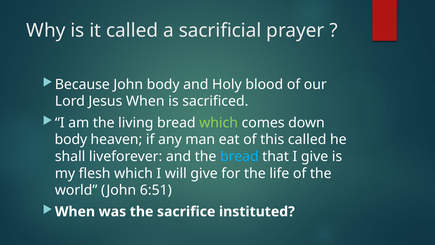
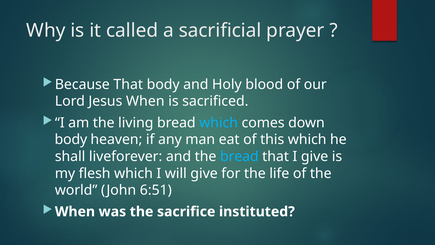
Because John: John -> That (128, 84)
which colour: light green -> light blue (219, 123)
this called: called -> which (307, 139)
